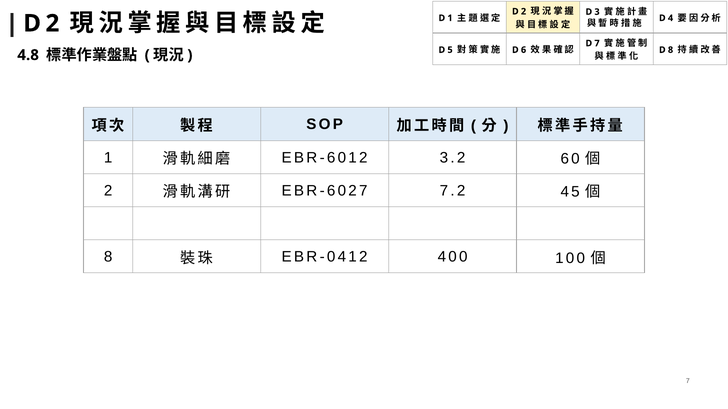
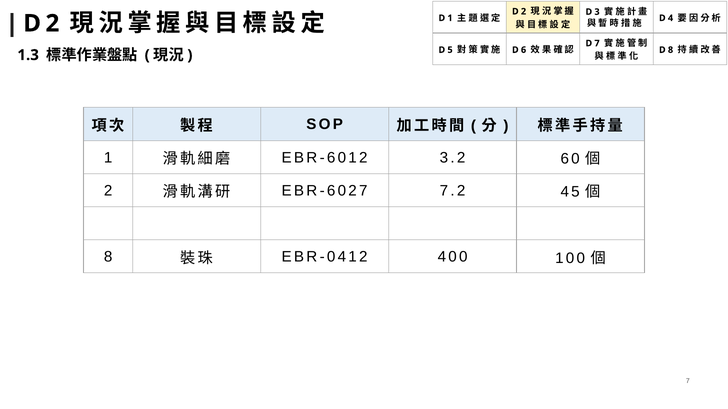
4.8: 4.8 -> 1.3 (28, 55)
